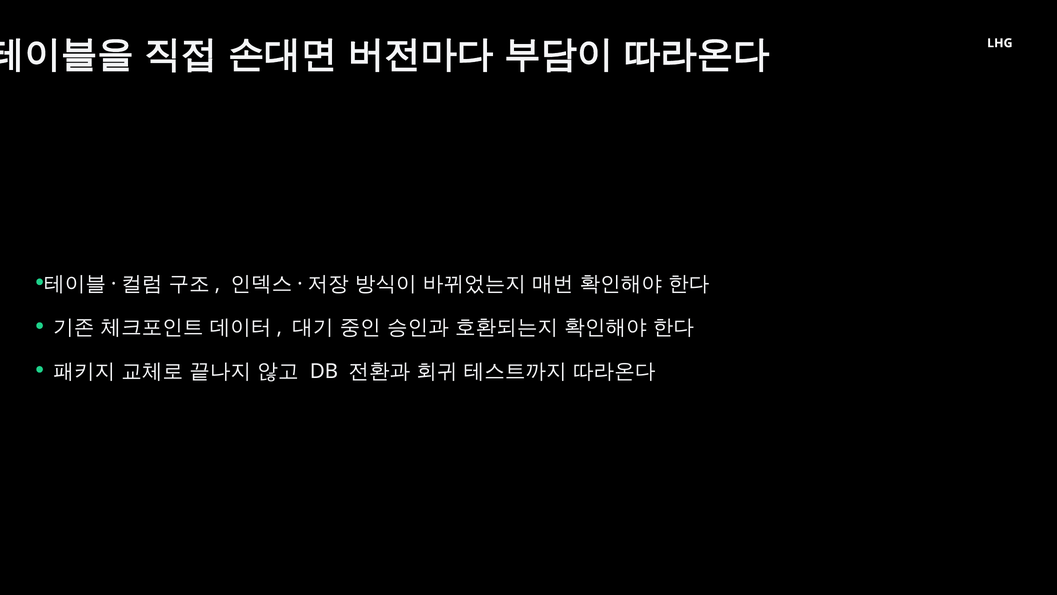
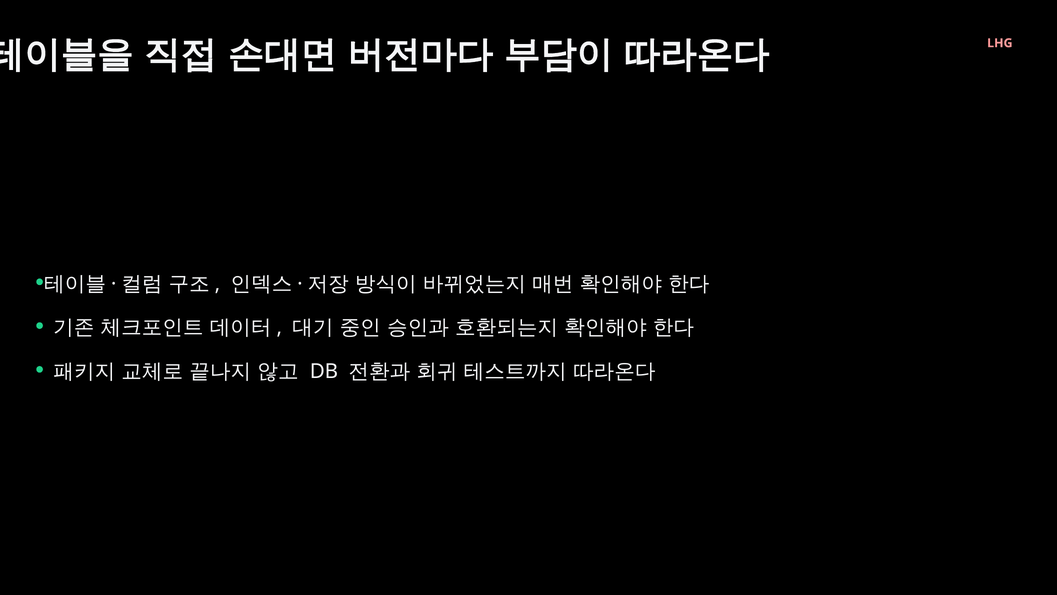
LHG colour: white -> pink (1000, 43)
